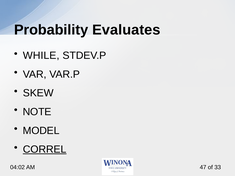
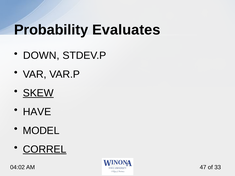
WHILE: WHILE -> DOWN (41, 56)
SKEW underline: none -> present (38, 93)
NOTE: NOTE -> HAVE (37, 112)
